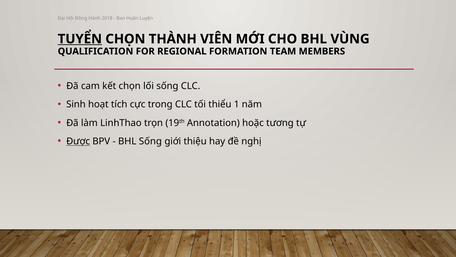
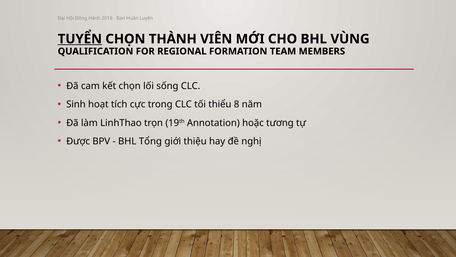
1: 1 -> 8 (237, 104)
Được underline: present -> none (78, 141)
BHL Sống: Sống -> Tổng (150, 141)
